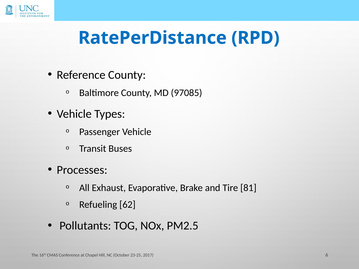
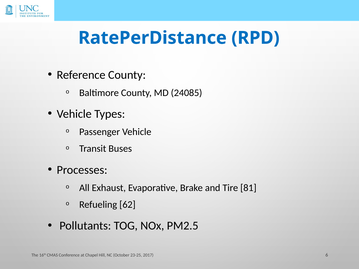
97085: 97085 -> 24085 (187, 93)
